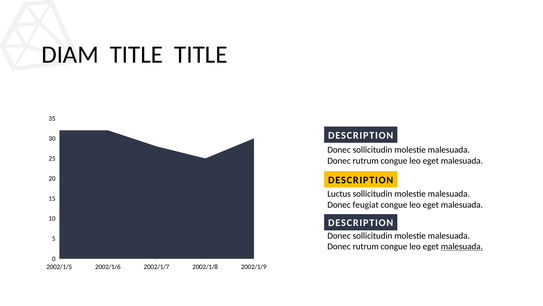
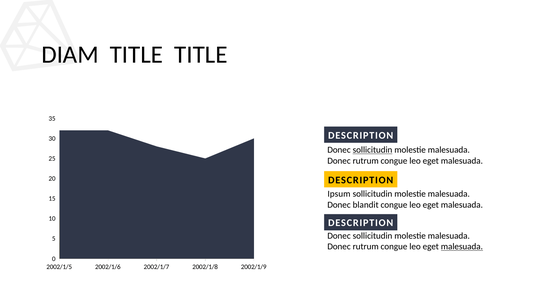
sollicitudin underline: none -> present (372, 150)
Luctus: Luctus -> Ipsum (339, 194)
feugiat: feugiat -> blandit (366, 204)
